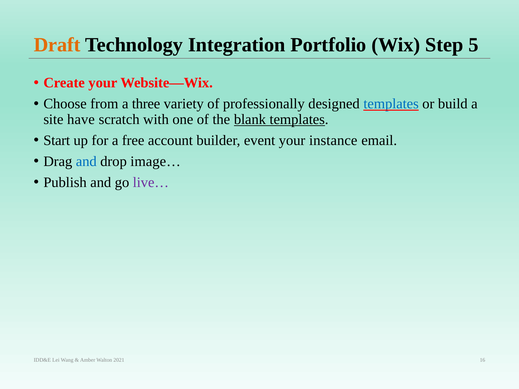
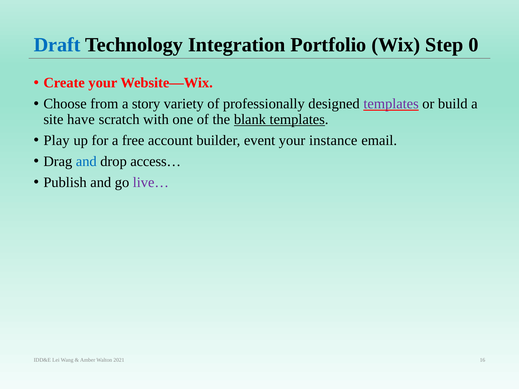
Draft colour: orange -> blue (57, 45)
5: 5 -> 0 (473, 45)
three: three -> story (146, 104)
templates colour: blue -> purple (391, 104)
Start: Start -> Play (57, 140)
image…: image… -> access… (156, 161)
